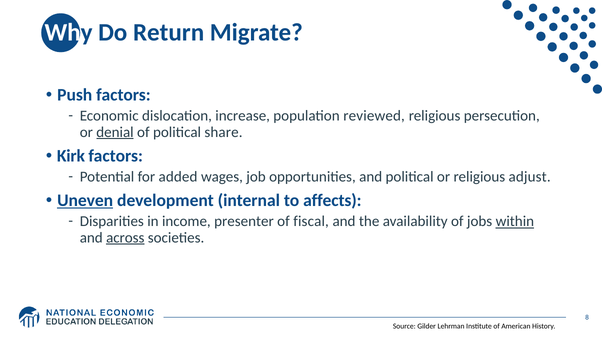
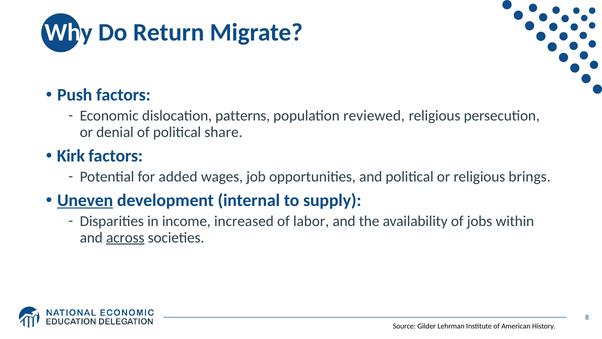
increase: increase -> patterns (243, 116)
denial underline: present -> none (115, 132)
adjust: adjust -> brings (530, 177)
affects: affects -> supply (332, 200)
presenter: presenter -> increased (244, 221)
fiscal: fiscal -> labor (311, 221)
within underline: present -> none (515, 221)
